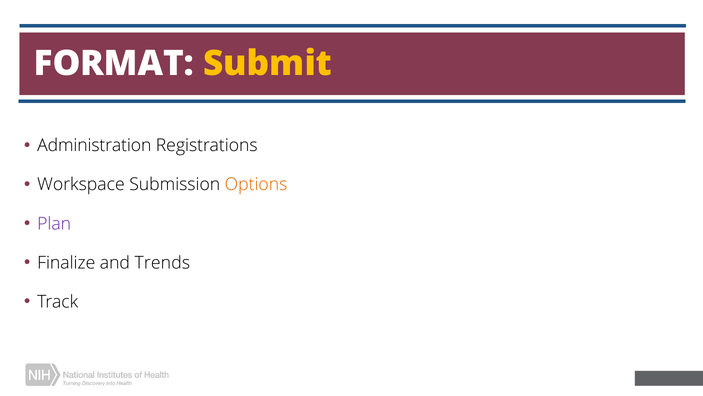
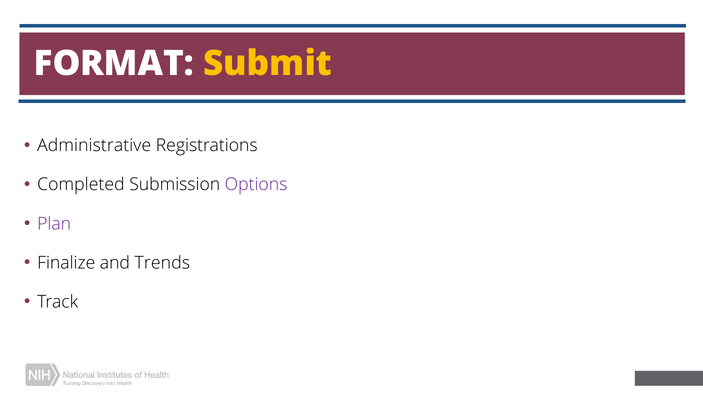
Administration: Administration -> Administrative (94, 145)
Workspace: Workspace -> Completed (81, 184)
Options colour: orange -> purple (256, 184)
